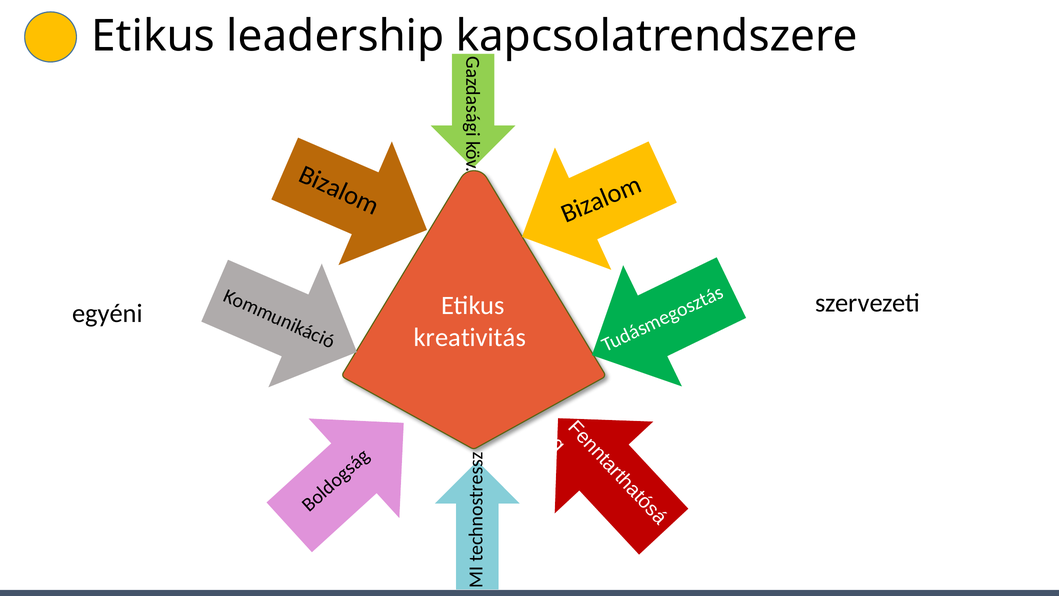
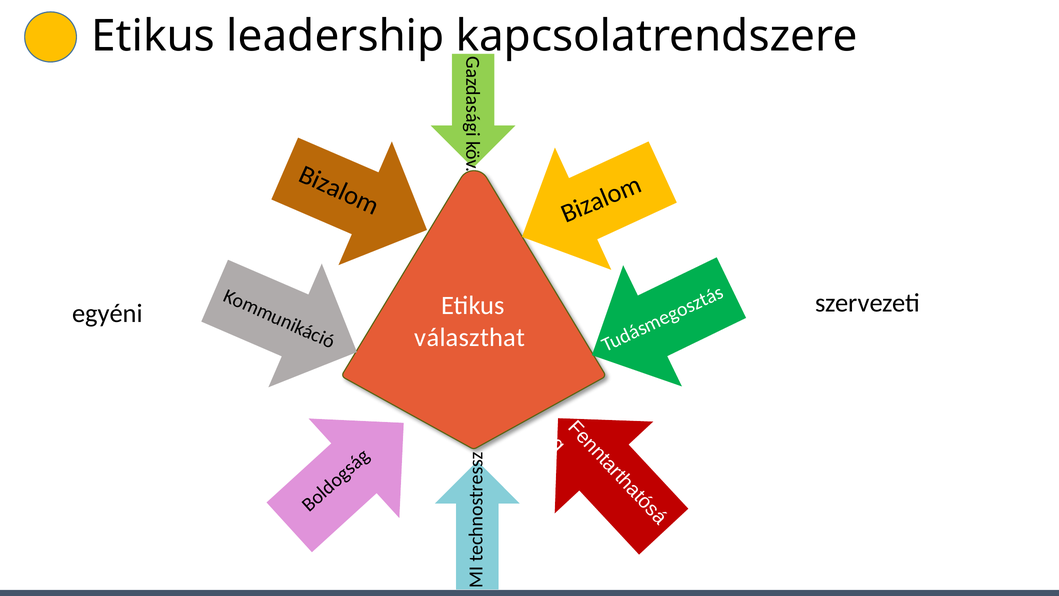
kreativitás: kreativitás -> választhat (470, 337)
